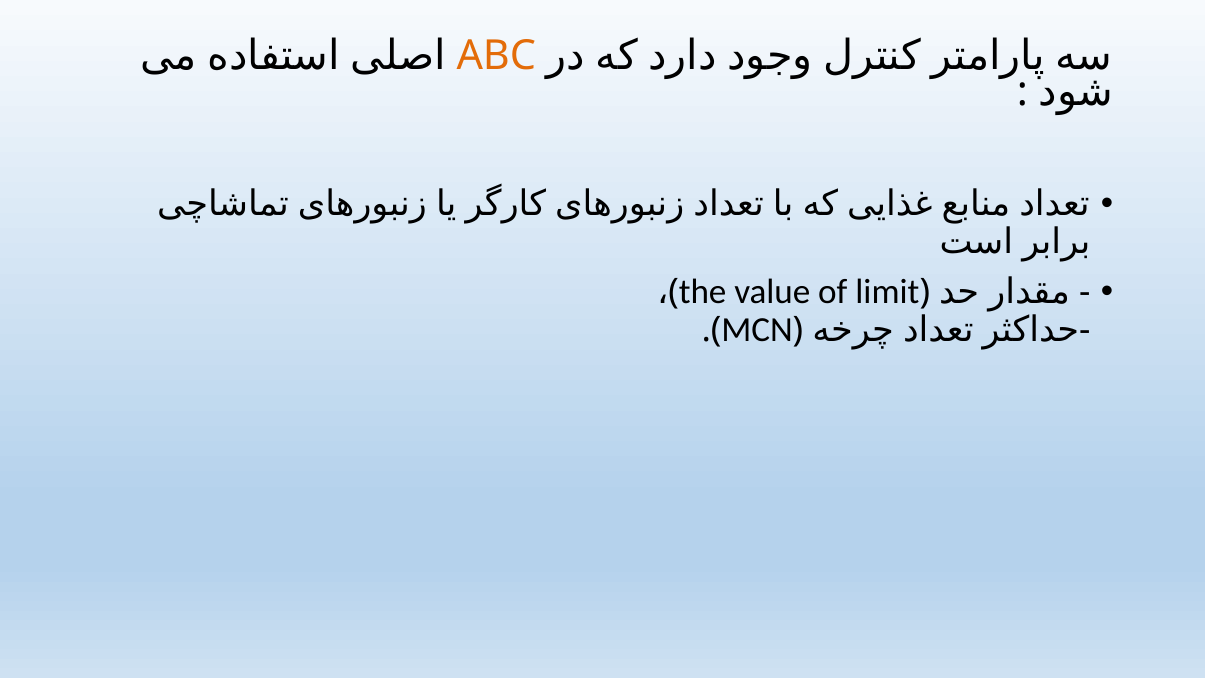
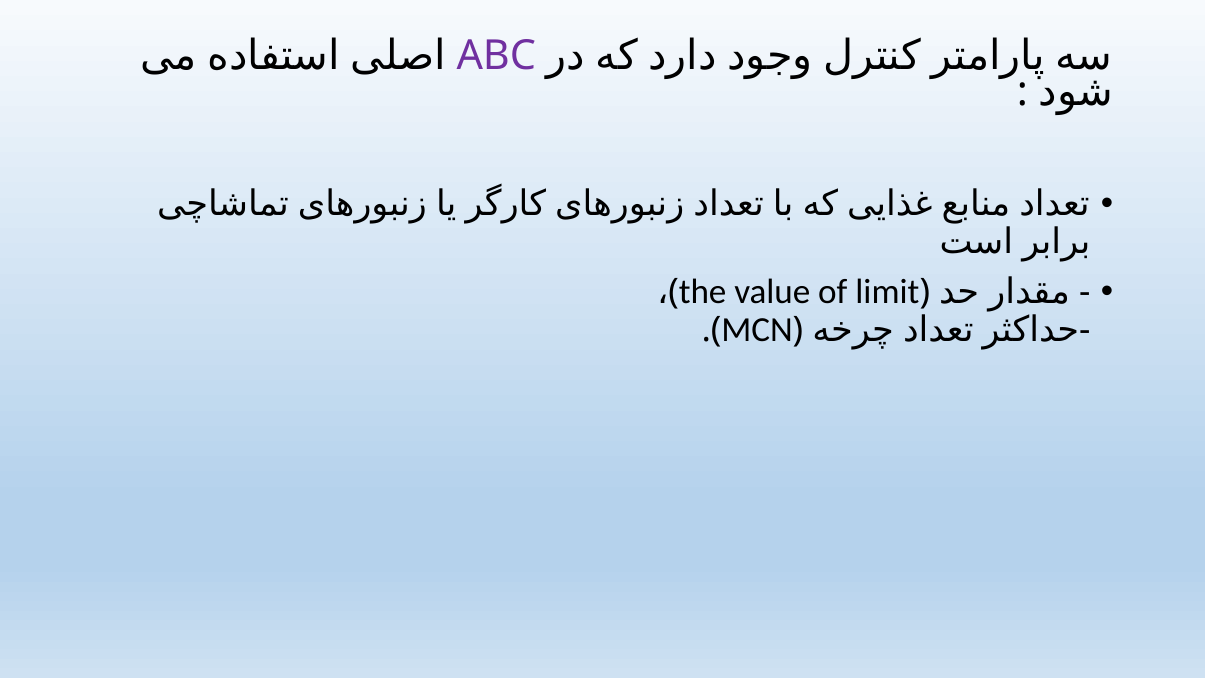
ABC colour: orange -> purple (496, 56)
